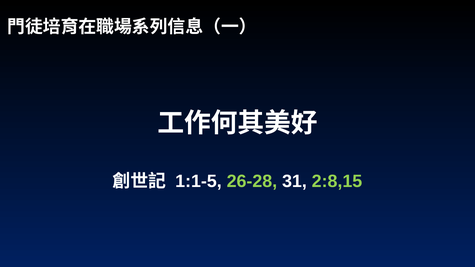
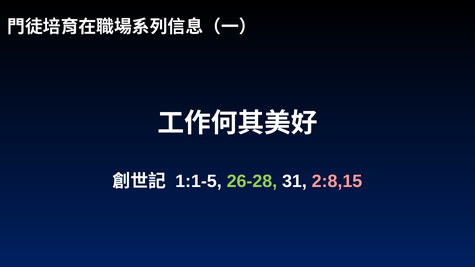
2:8,15 colour: light green -> pink (337, 182)
